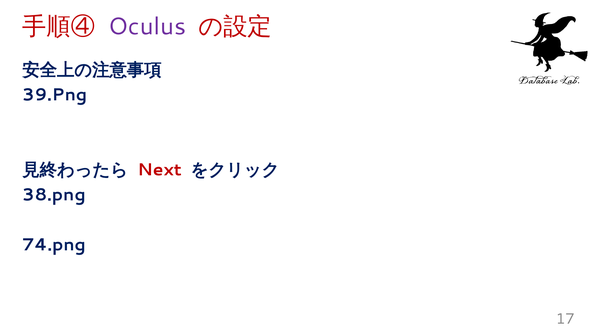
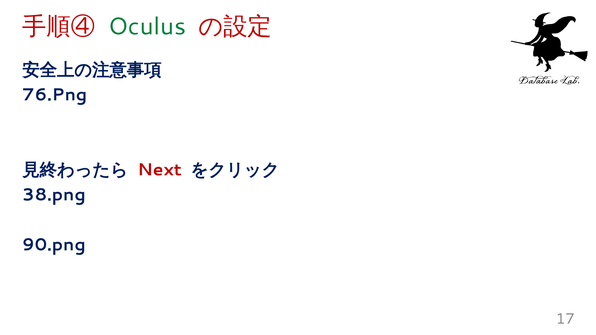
Oculus colour: purple -> green (147, 26)
39.Png: 39.Png -> 76.Png (55, 95)
74.png: 74.png -> 90.png (54, 245)
